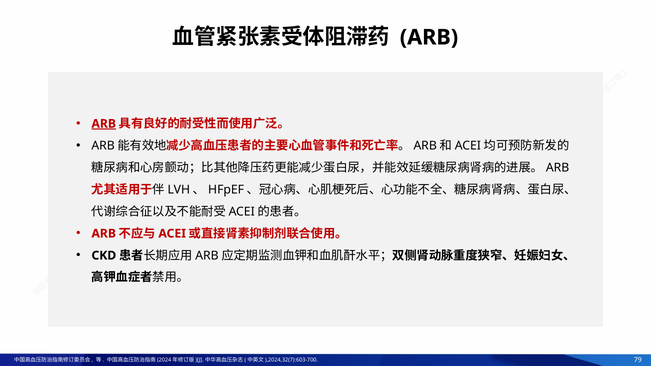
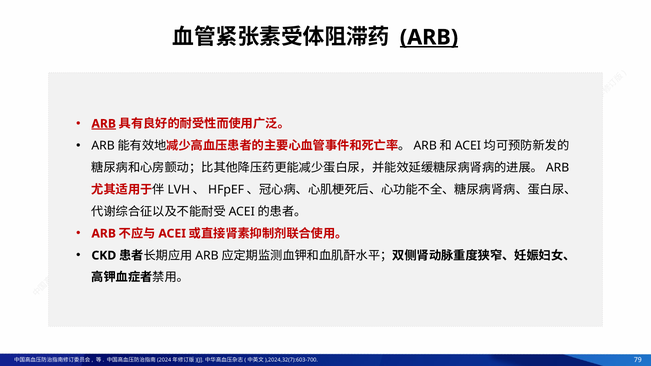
ARB underline: none -> present (429, 37)
